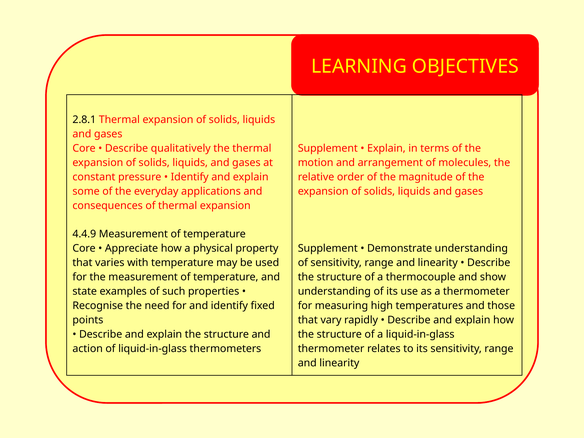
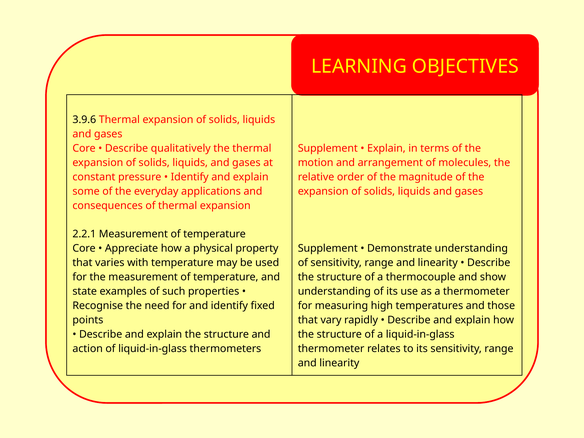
2.8.1: 2.8.1 -> 3.9.6 (84, 120)
4.4.9: 4.4.9 -> 2.2.1 (84, 234)
